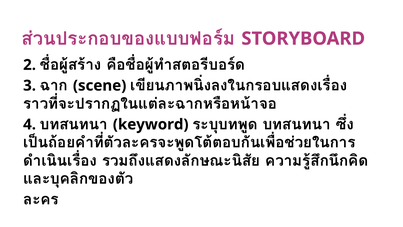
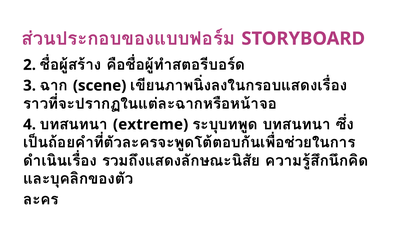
keyword: keyword -> extreme (151, 124)
